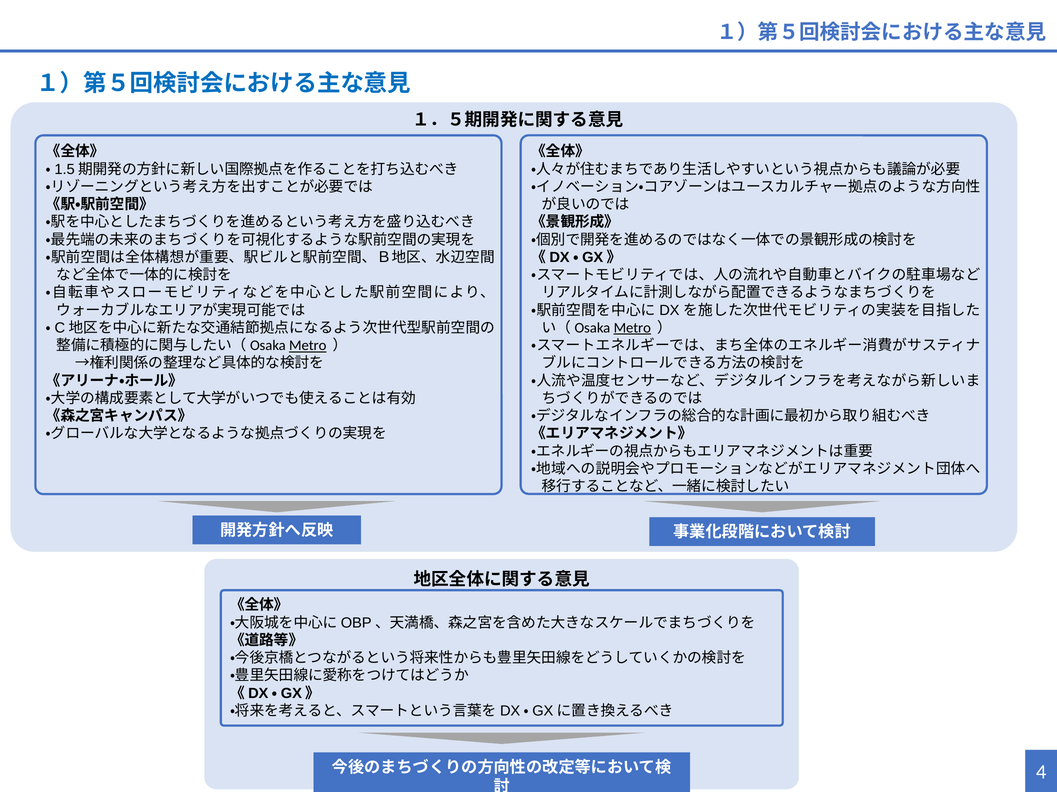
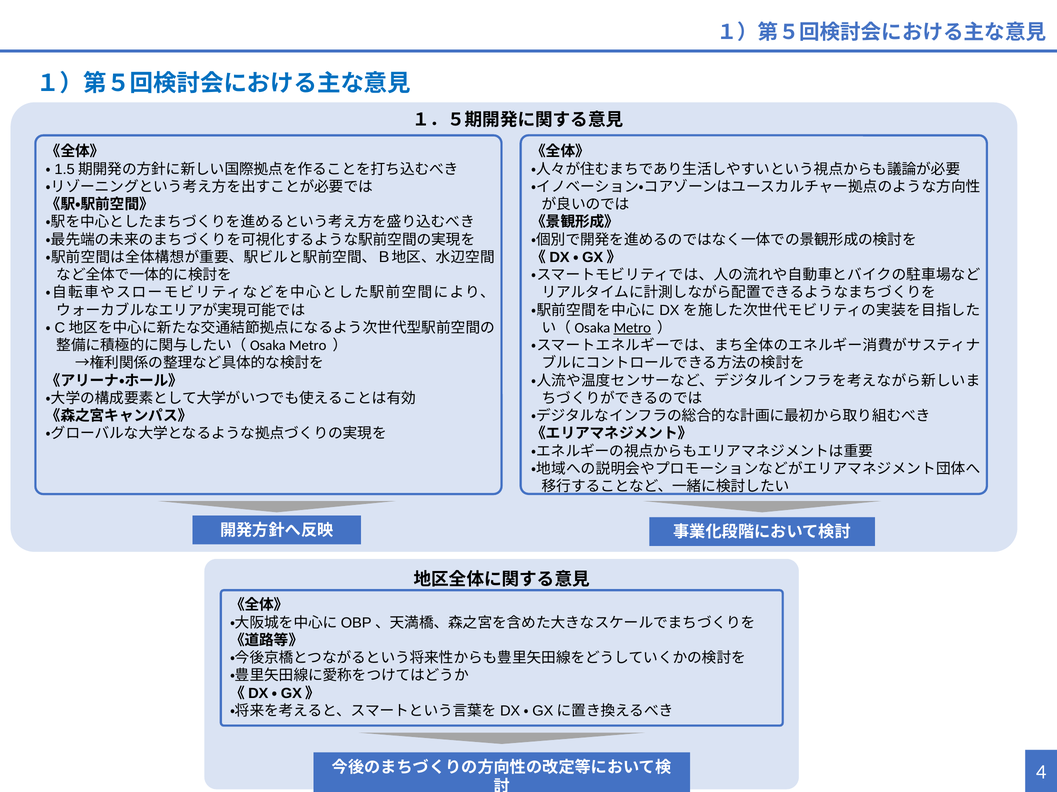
Metro underline: present -> none (308, 346)
